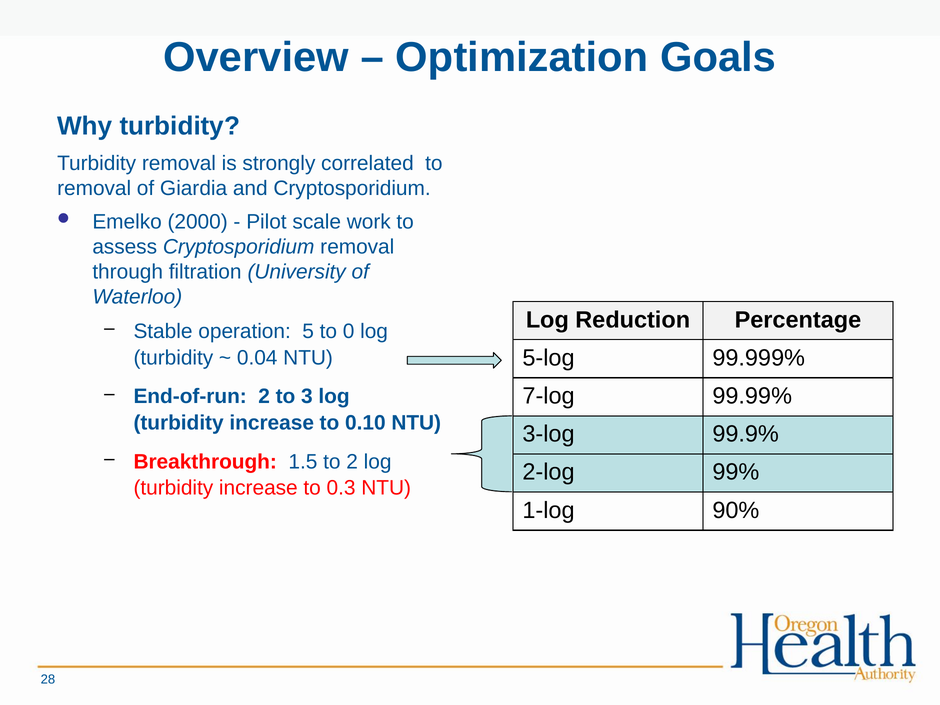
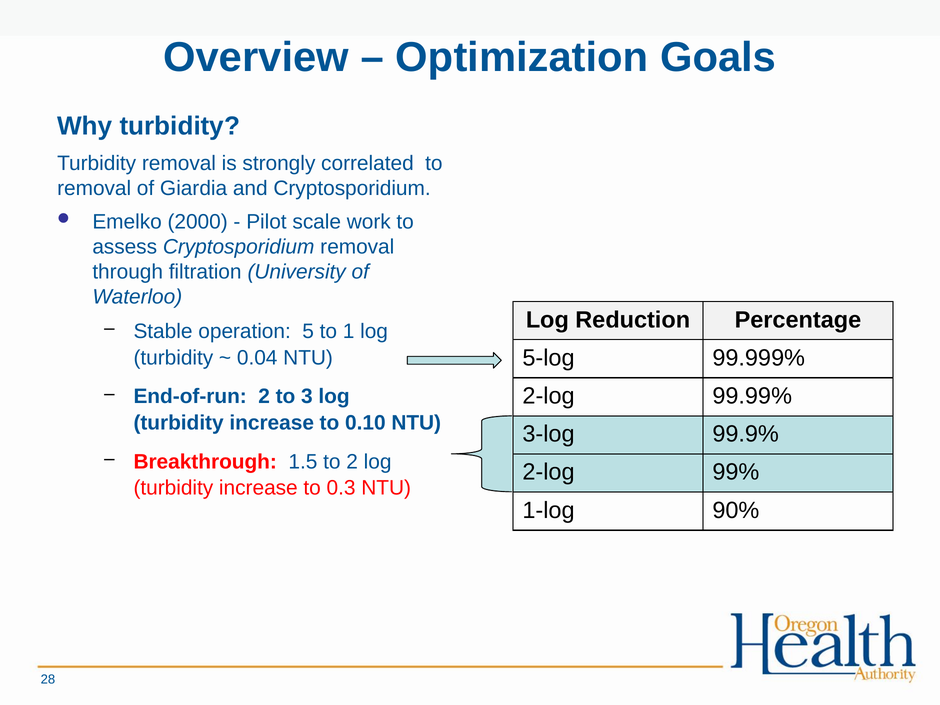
0: 0 -> 1 (349, 332)
7-log: 7-log -> 2-log (549, 396)
